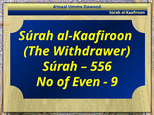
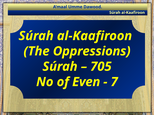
Withdrawer: Withdrawer -> Oppressions (92, 51)
556: 556 -> 705 (101, 67)
9: 9 -> 7 (114, 82)
